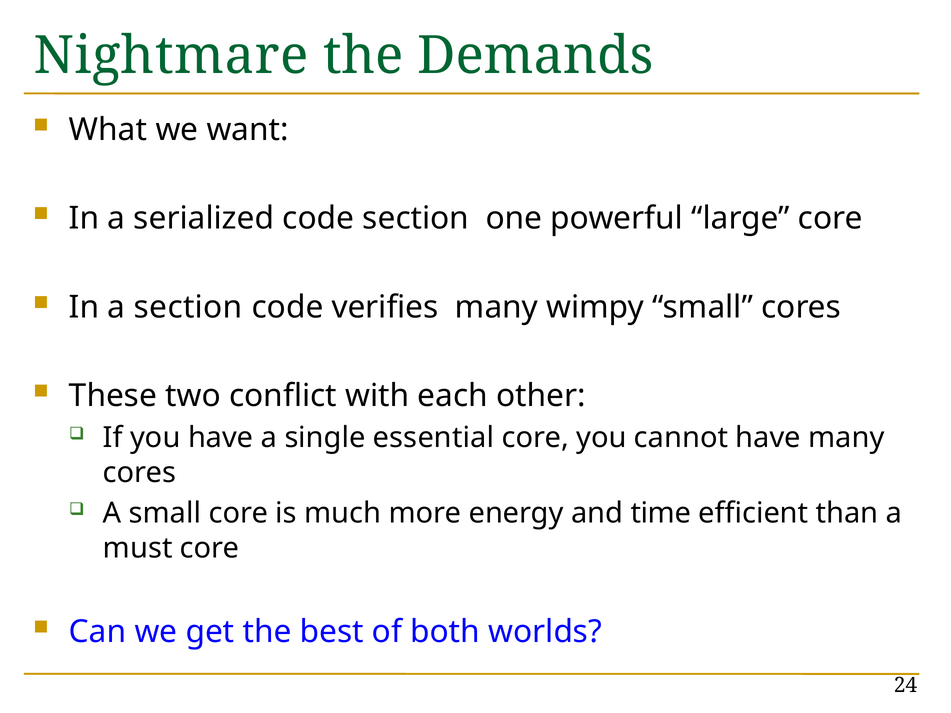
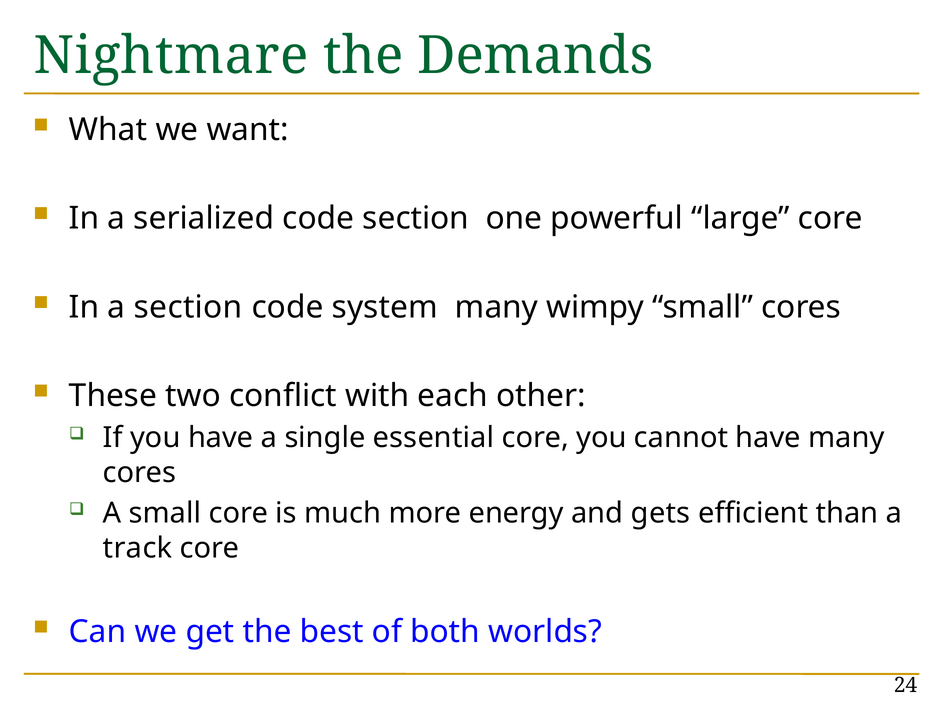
verifies: verifies -> system (385, 307)
time: time -> gets (661, 513)
must: must -> track (138, 548)
